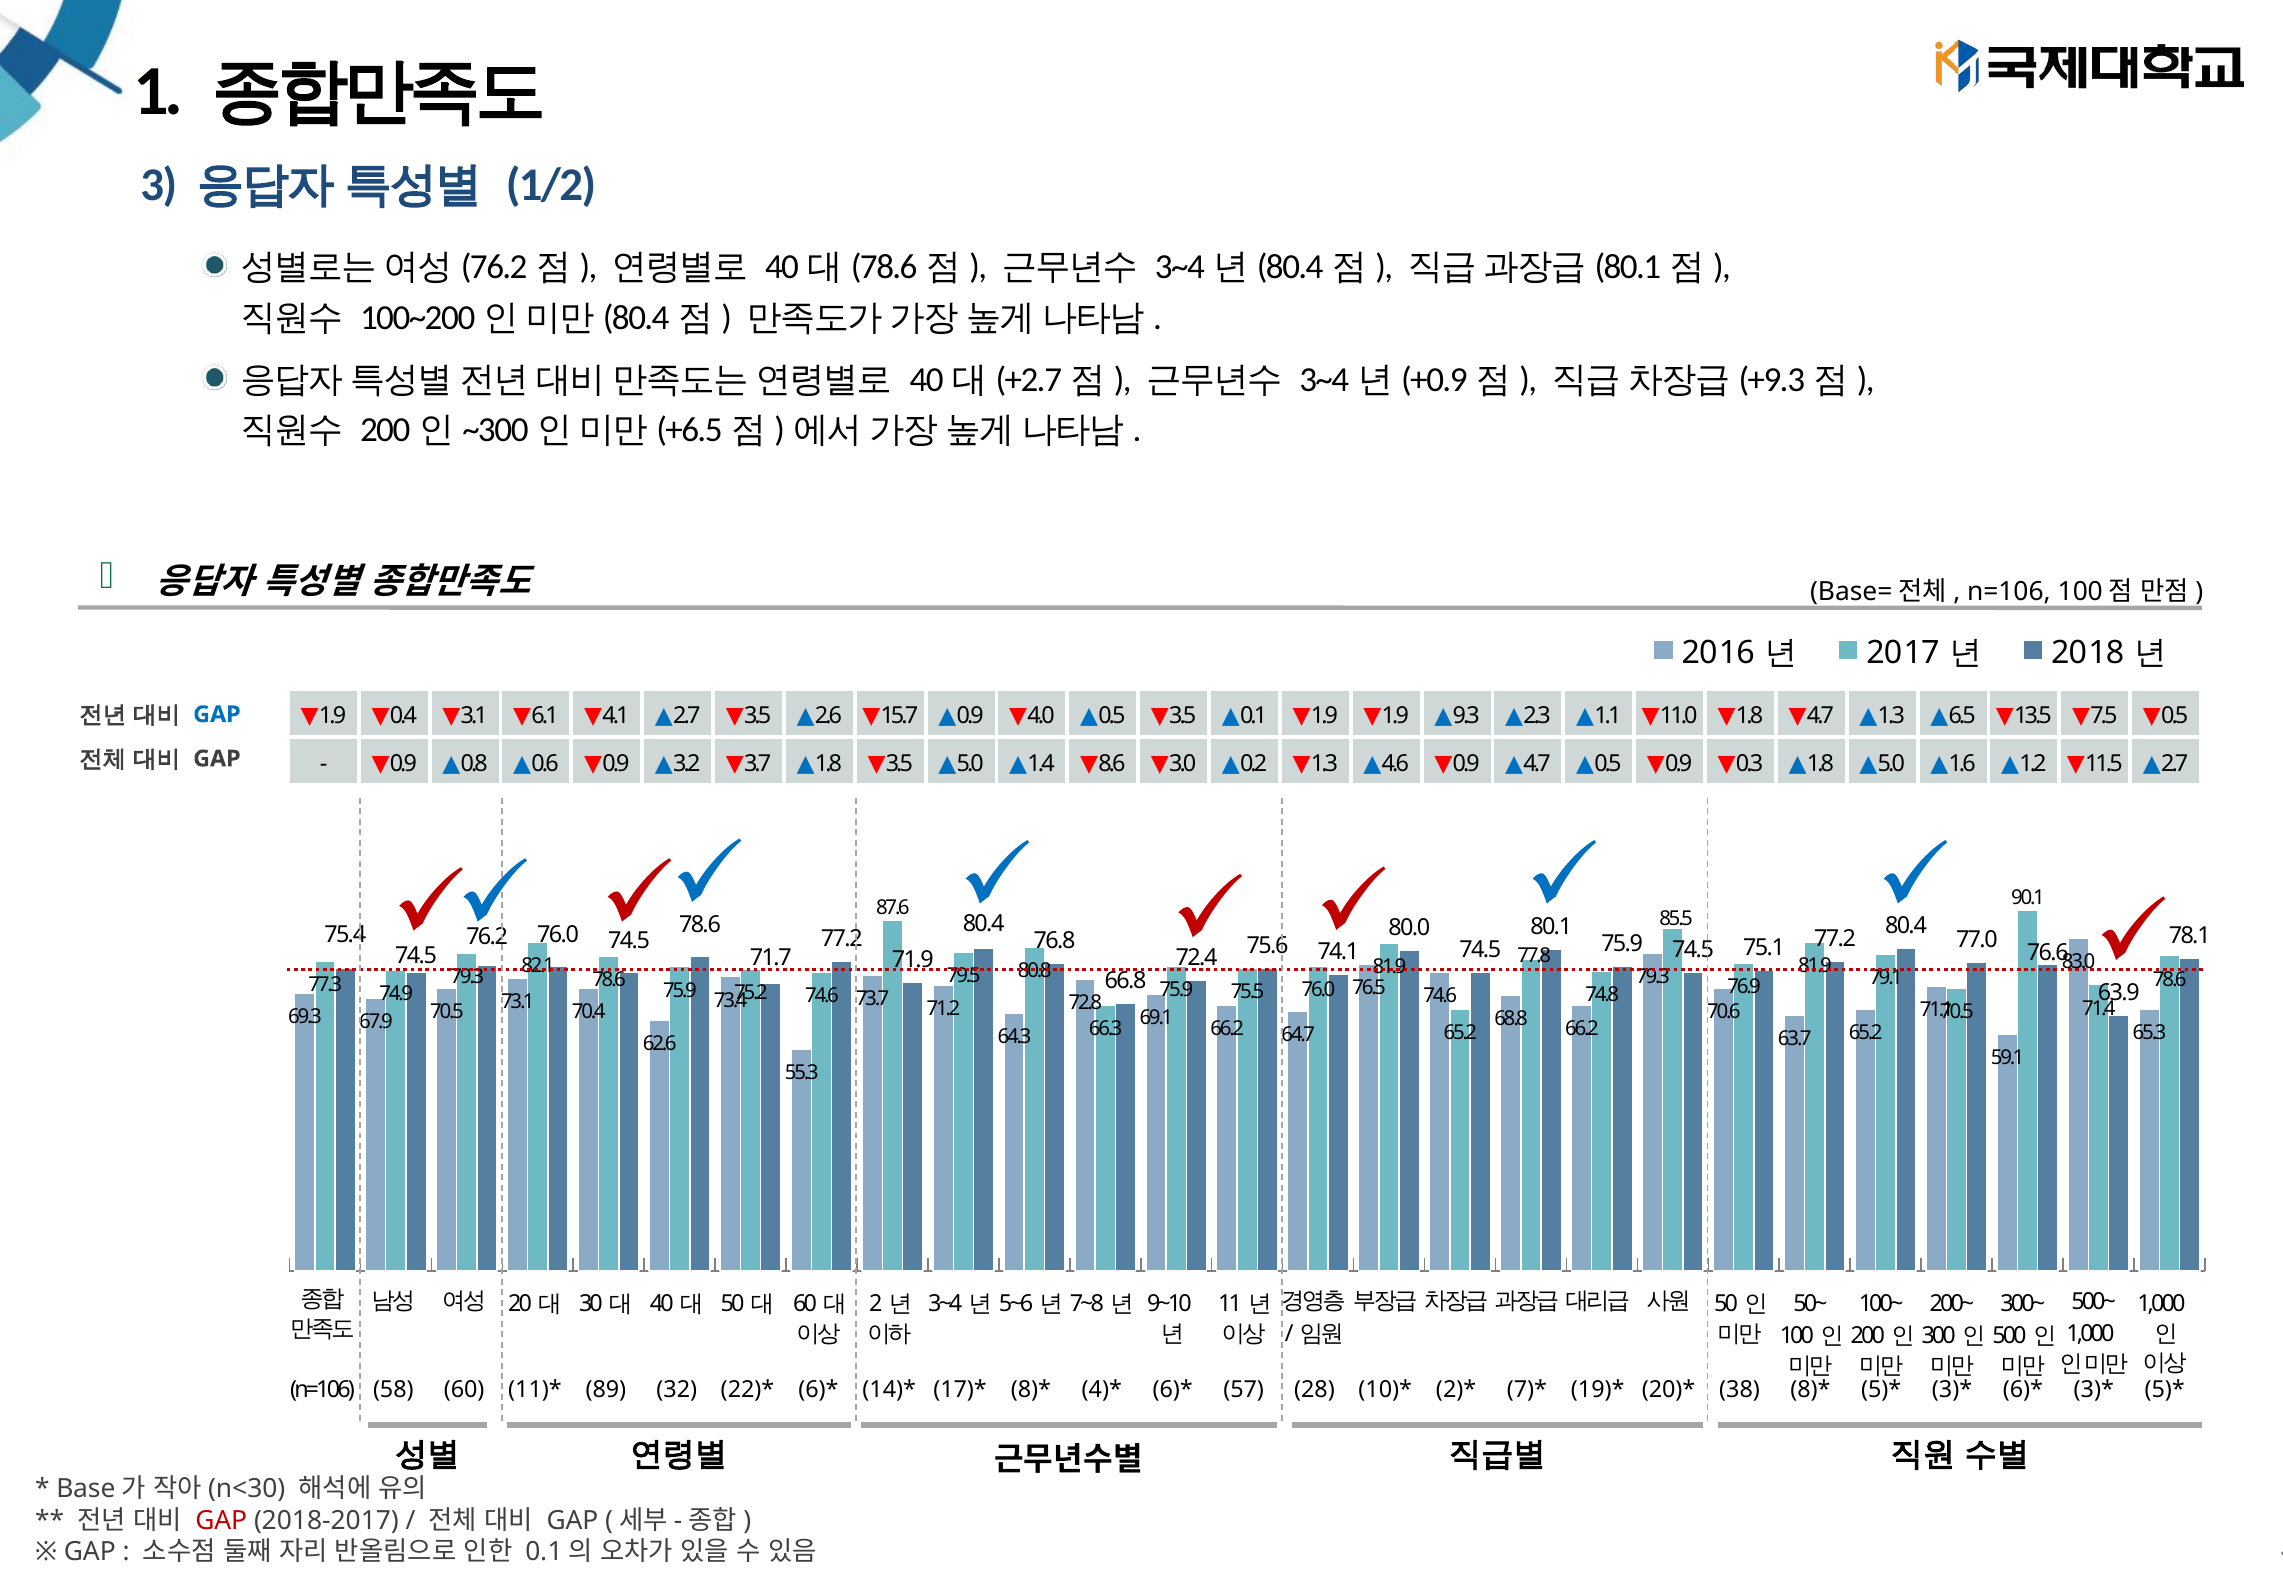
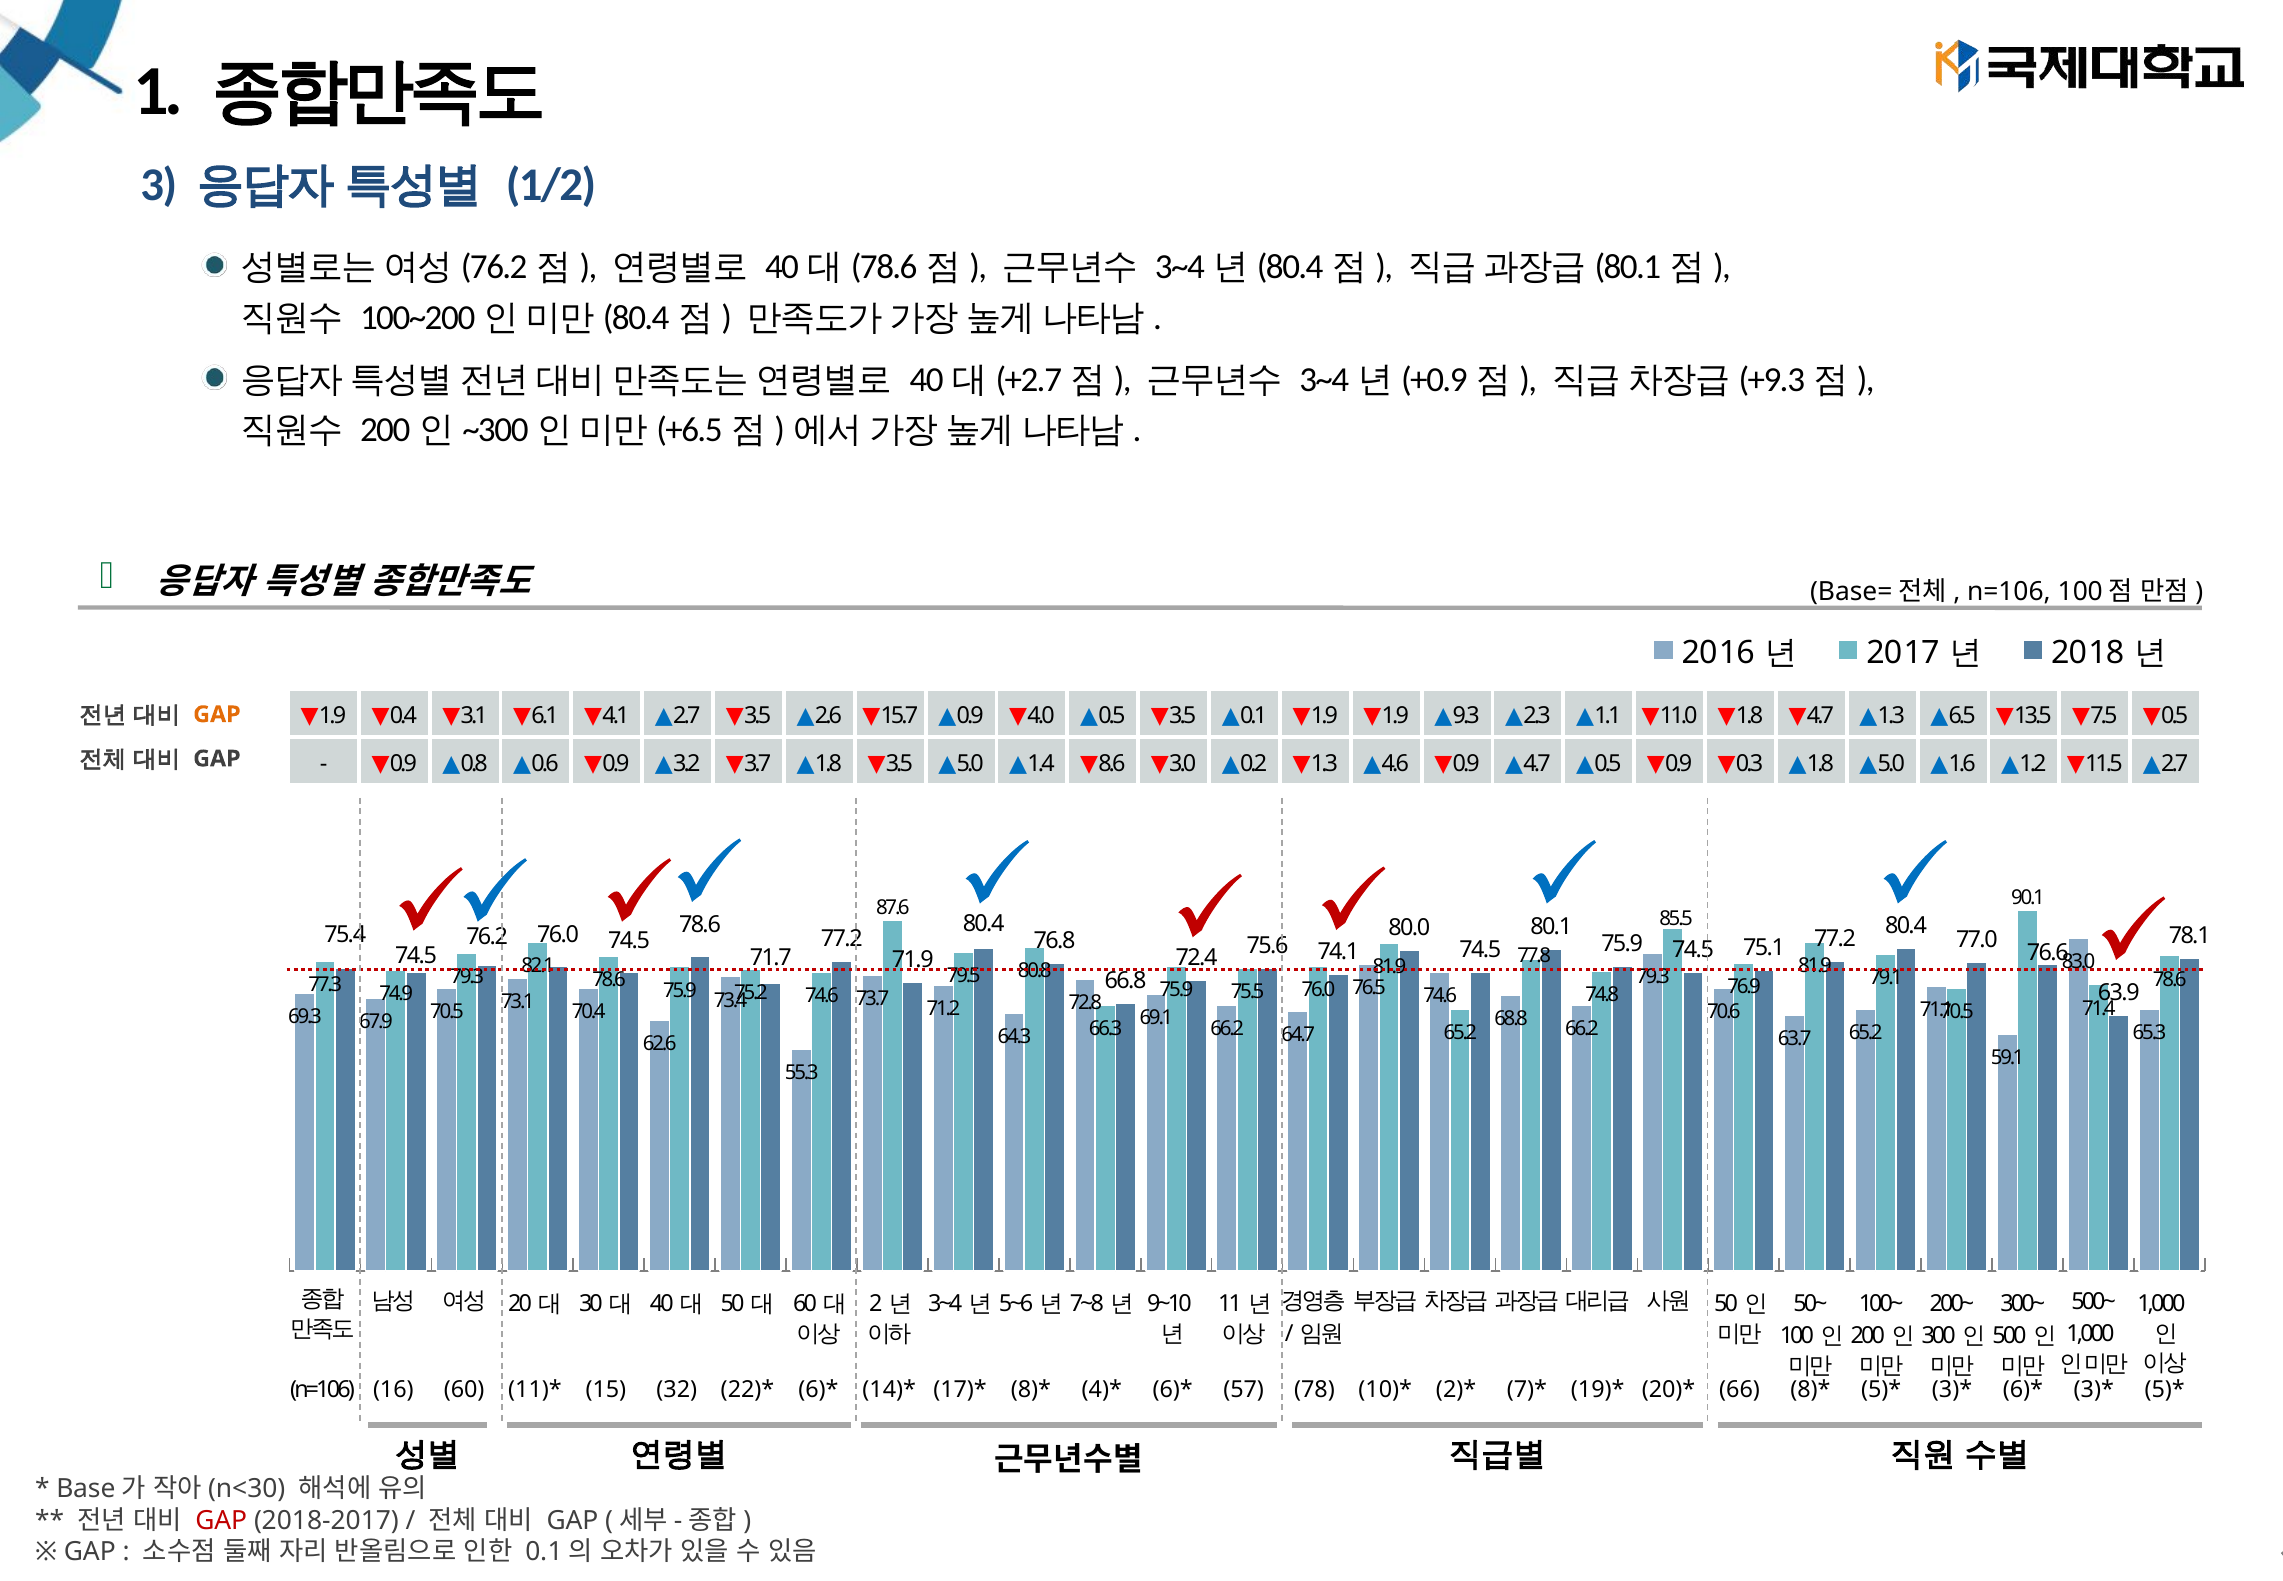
GAP colour: blue -> orange (217, 714)
58: 58 -> 16 (393, 1389)
89: 89 -> 15 (606, 1389)
28: 28 -> 78 (1314, 1389)
38: 38 -> 66 (1740, 1389)
